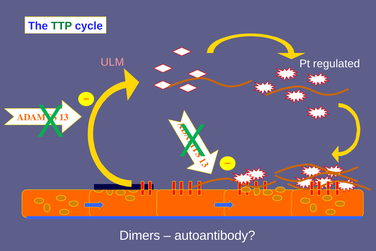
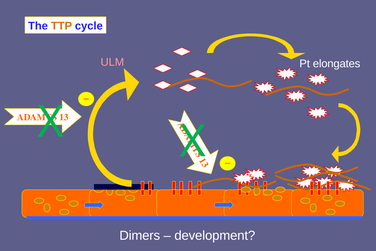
TTP colour: green -> orange (62, 26)
regulated: regulated -> elongates (337, 64)
autoantibody: autoantibody -> development (215, 235)
